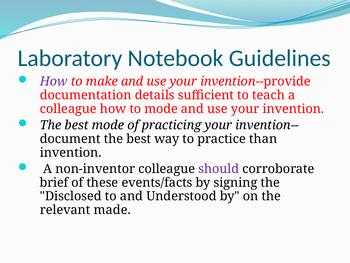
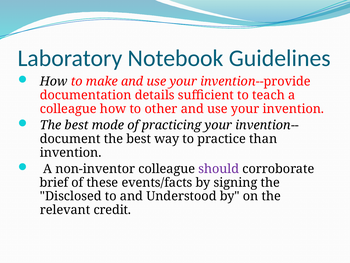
How colour: purple -> black (54, 81)
to mode: mode -> other (161, 109)
made: made -> credit (112, 210)
